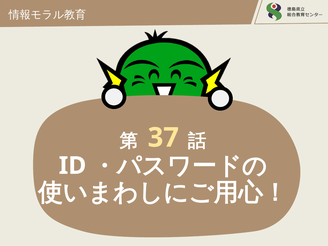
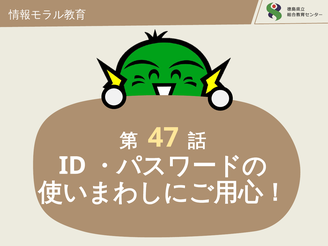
37: 37 -> 47 (163, 138)
